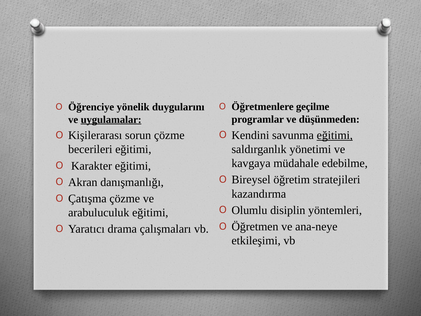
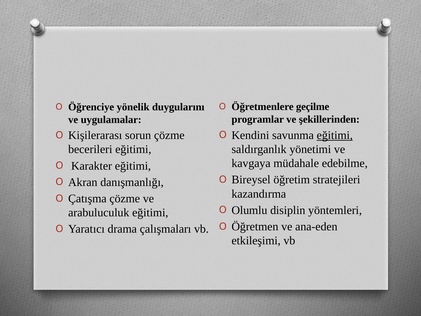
düşünmeden: düşünmeden -> şekillerinden (329, 119)
uygulamalar underline: present -> none (111, 119)
ana-neye: ana-neye -> ana-eden (316, 226)
